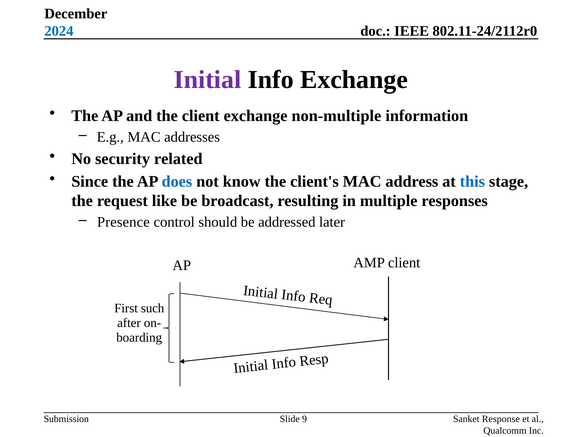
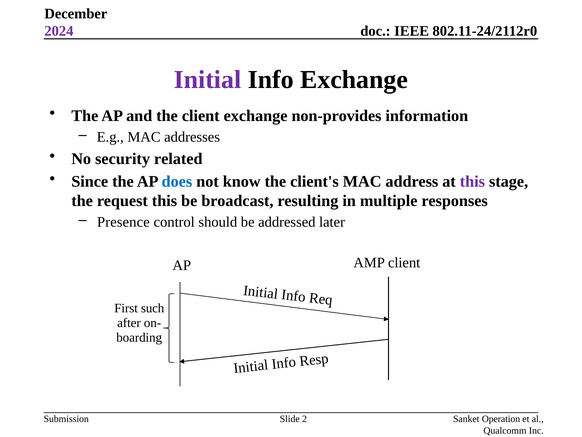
2024 colour: blue -> purple (59, 31)
non-multiple: non-multiple -> non-provides (336, 116)
this colour: blue -> purple (472, 181)
request like: like -> this (164, 201)
9: 9 -> 2 (305, 419)
Response: Response -> Operation (501, 419)
